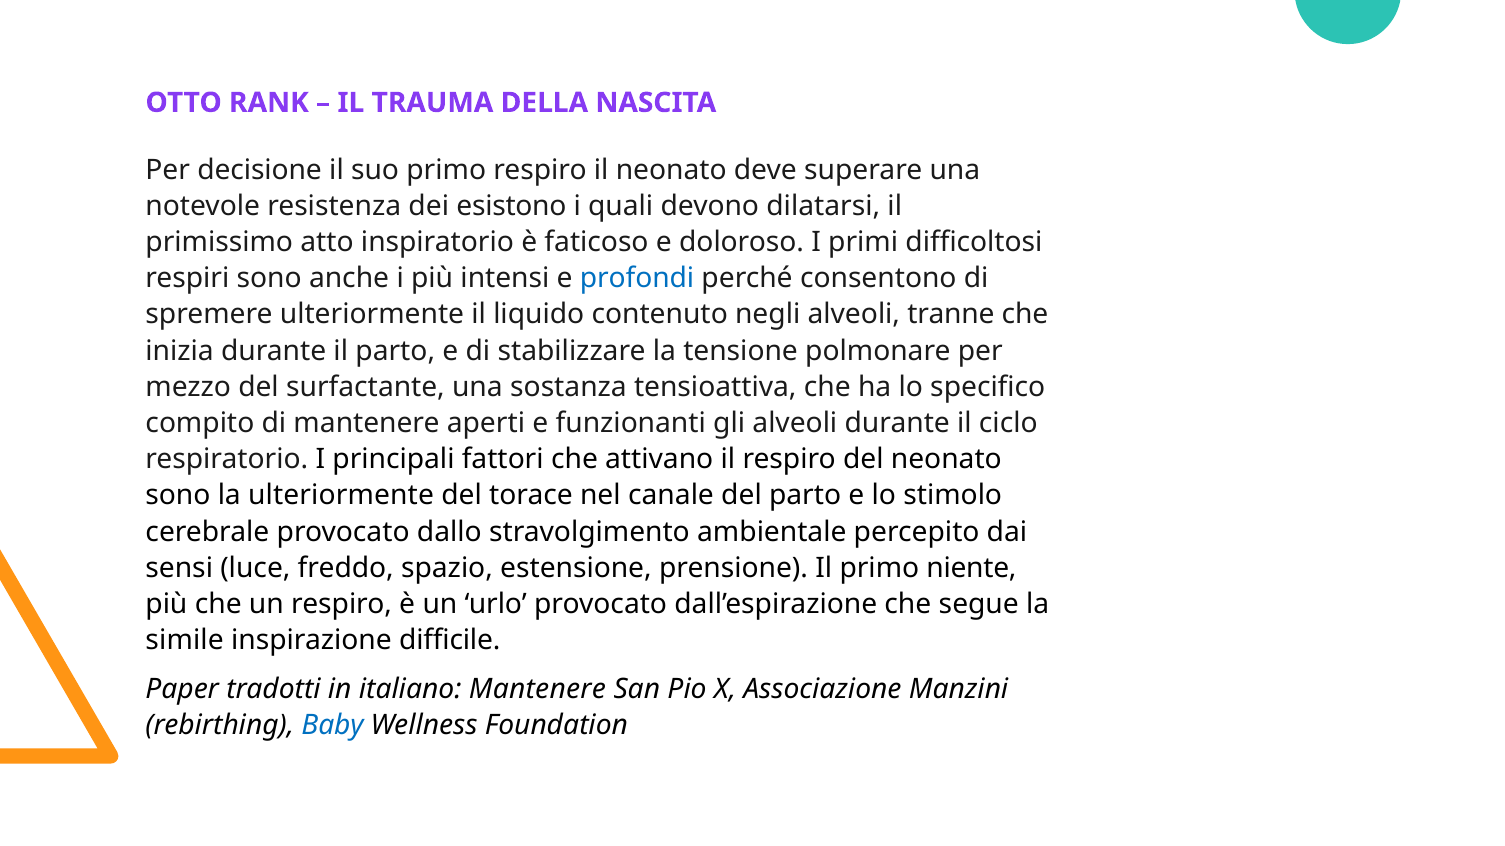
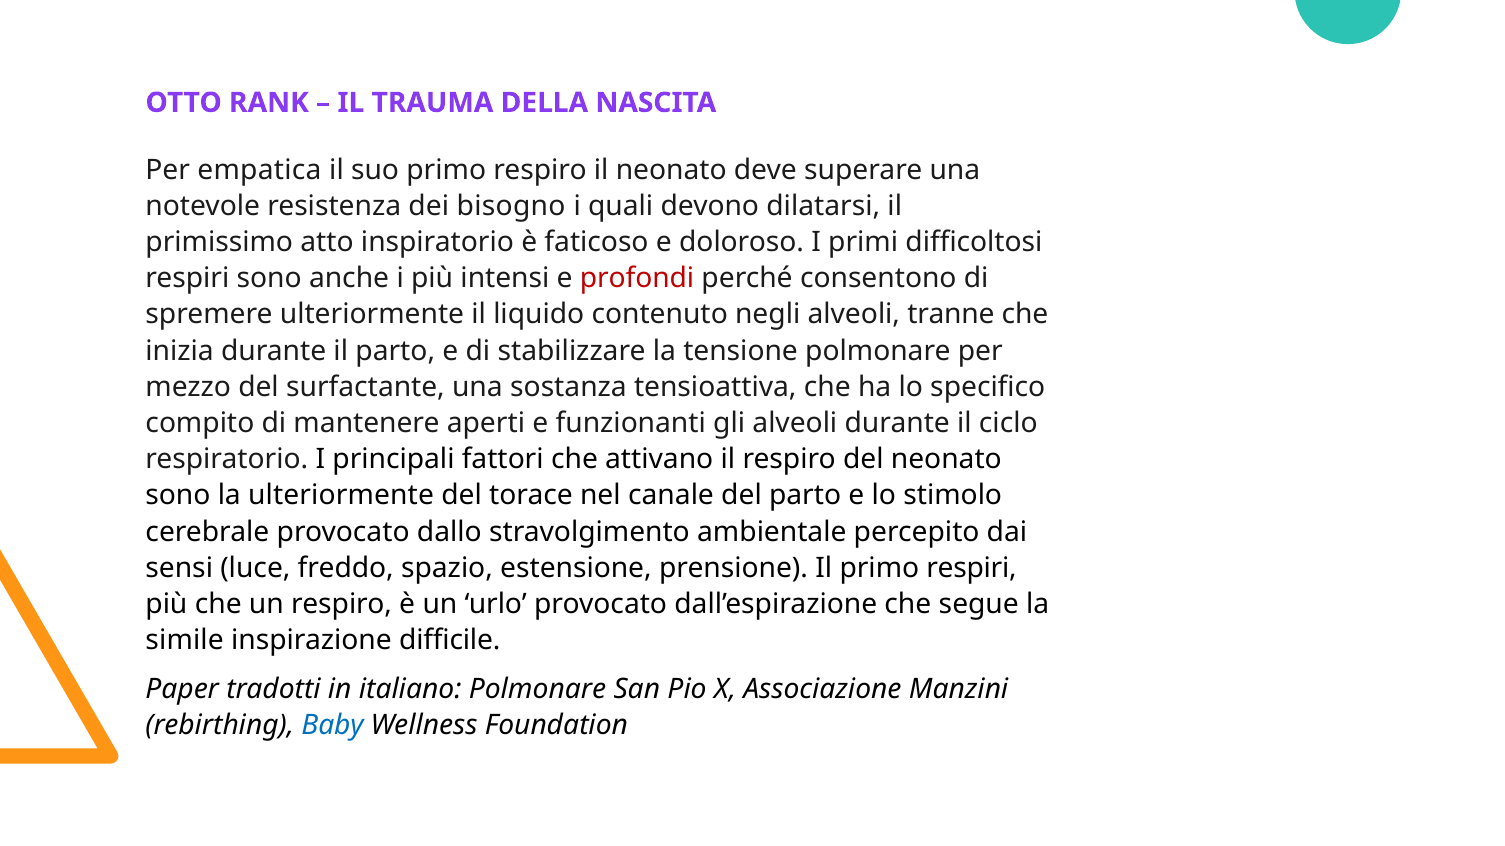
decisione: decisione -> empatica (259, 170)
esistono: esistono -> bisogno (511, 206)
profondi colour: blue -> red (637, 279)
primo niente: niente -> respiri (971, 568)
italiano Mantenere: Mantenere -> Polmonare (538, 689)
